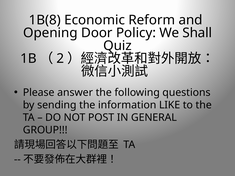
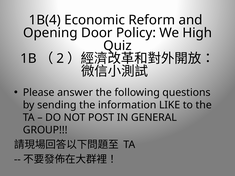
1B(8: 1B(8 -> 1B(4 (45, 20)
Shall: Shall -> High (197, 33)
